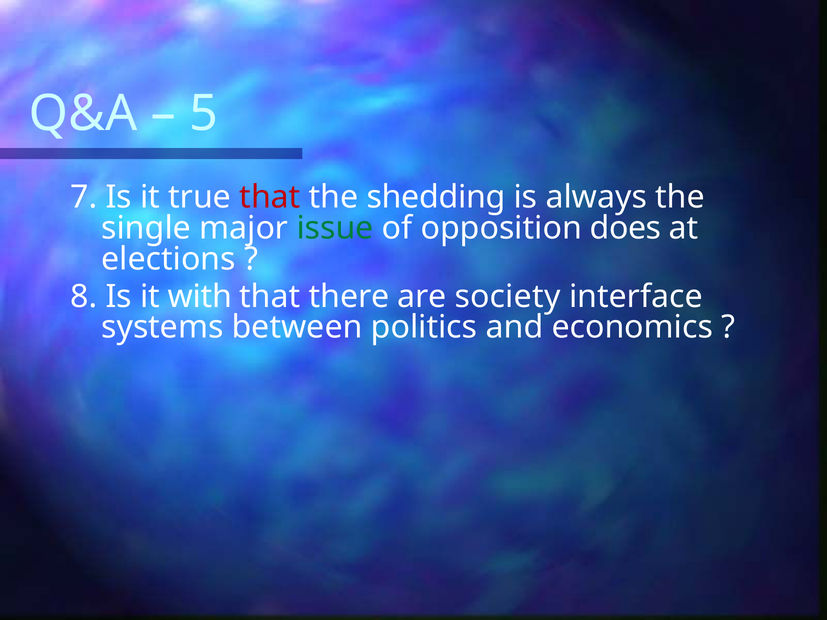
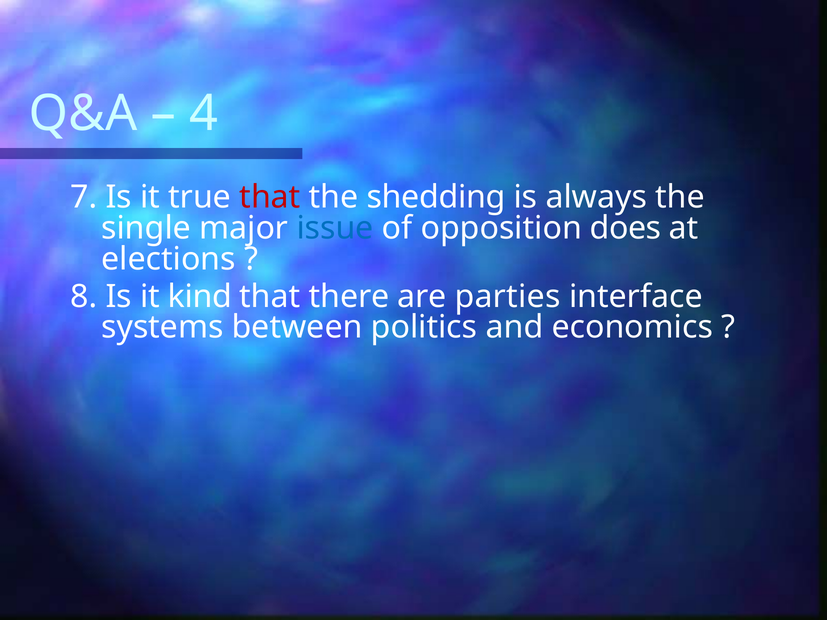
5: 5 -> 4 (204, 114)
issue colour: green -> blue (335, 228)
with: with -> kind (200, 297)
society: society -> parties (507, 297)
